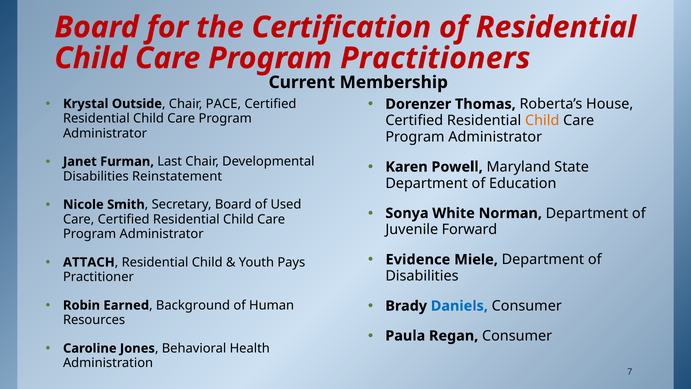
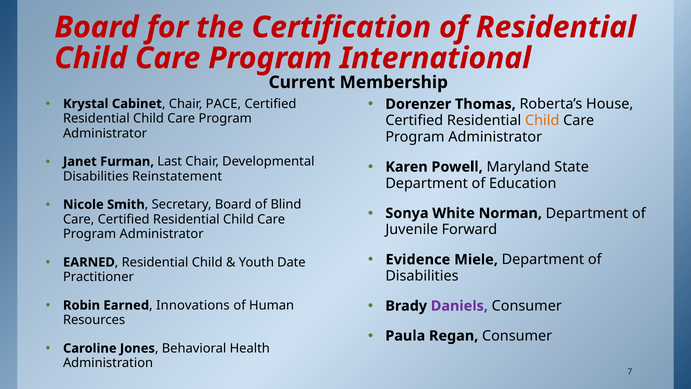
Practitioners: Practitioners -> International (435, 58)
Outside: Outside -> Cabinet (137, 104)
Used: Used -> Blind (286, 204)
ATTACH: ATTACH -> EARNED (89, 262)
Pays: Pays -> Date (291, 262)
Daniels colour: blue -> purple (459, 306)
Background: Background -> Innovations (193, 305)
